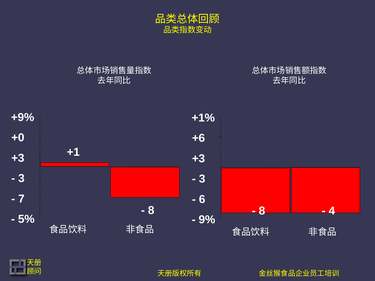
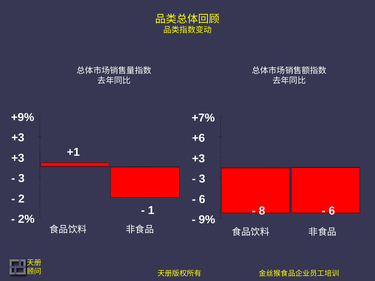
+1%: +1% -> +7% (203, 118)
+0: +0 -> +3 (18, 138)
7: 7 -> 2 (21, 199)
8: 8 -> 1 (151, 210)
4: 4 -> 6 (332, 211)
5%: 5% -> 2% (26, 219)
